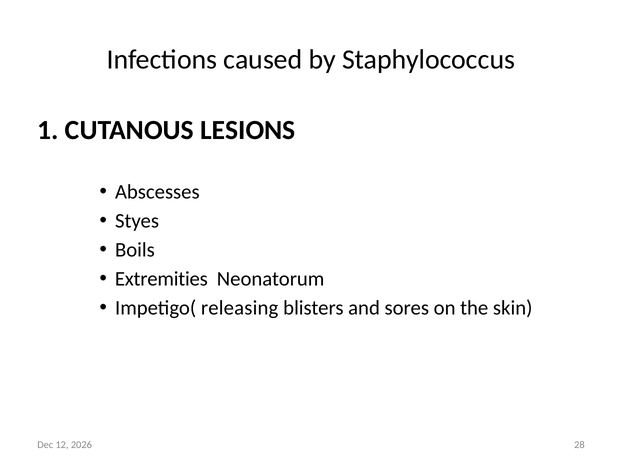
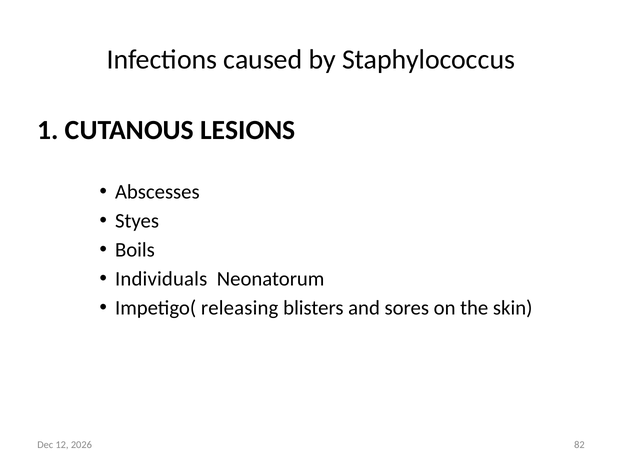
Extremities: Extremities -> Individuals (161, 279)
28: 28 -> 82 (579, 445)
